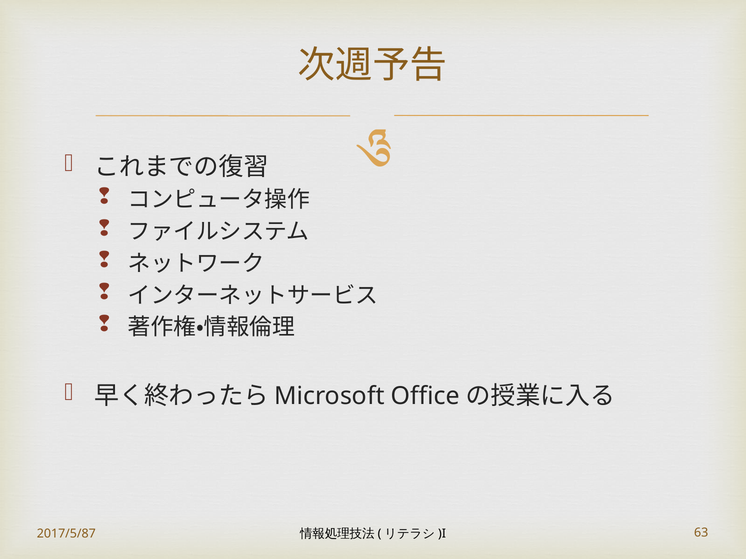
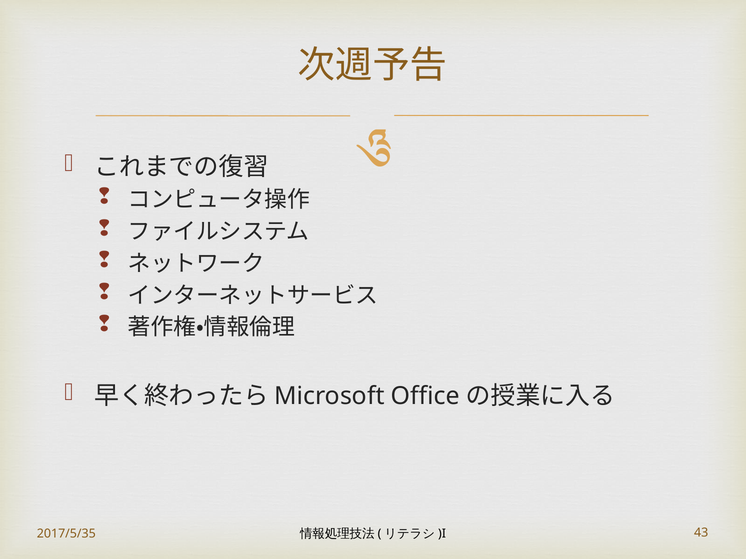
2017/5/87: 2017/5/87 -> 2017/5/35 (66, 534)
63: 63 -> 43 (701, 533)
